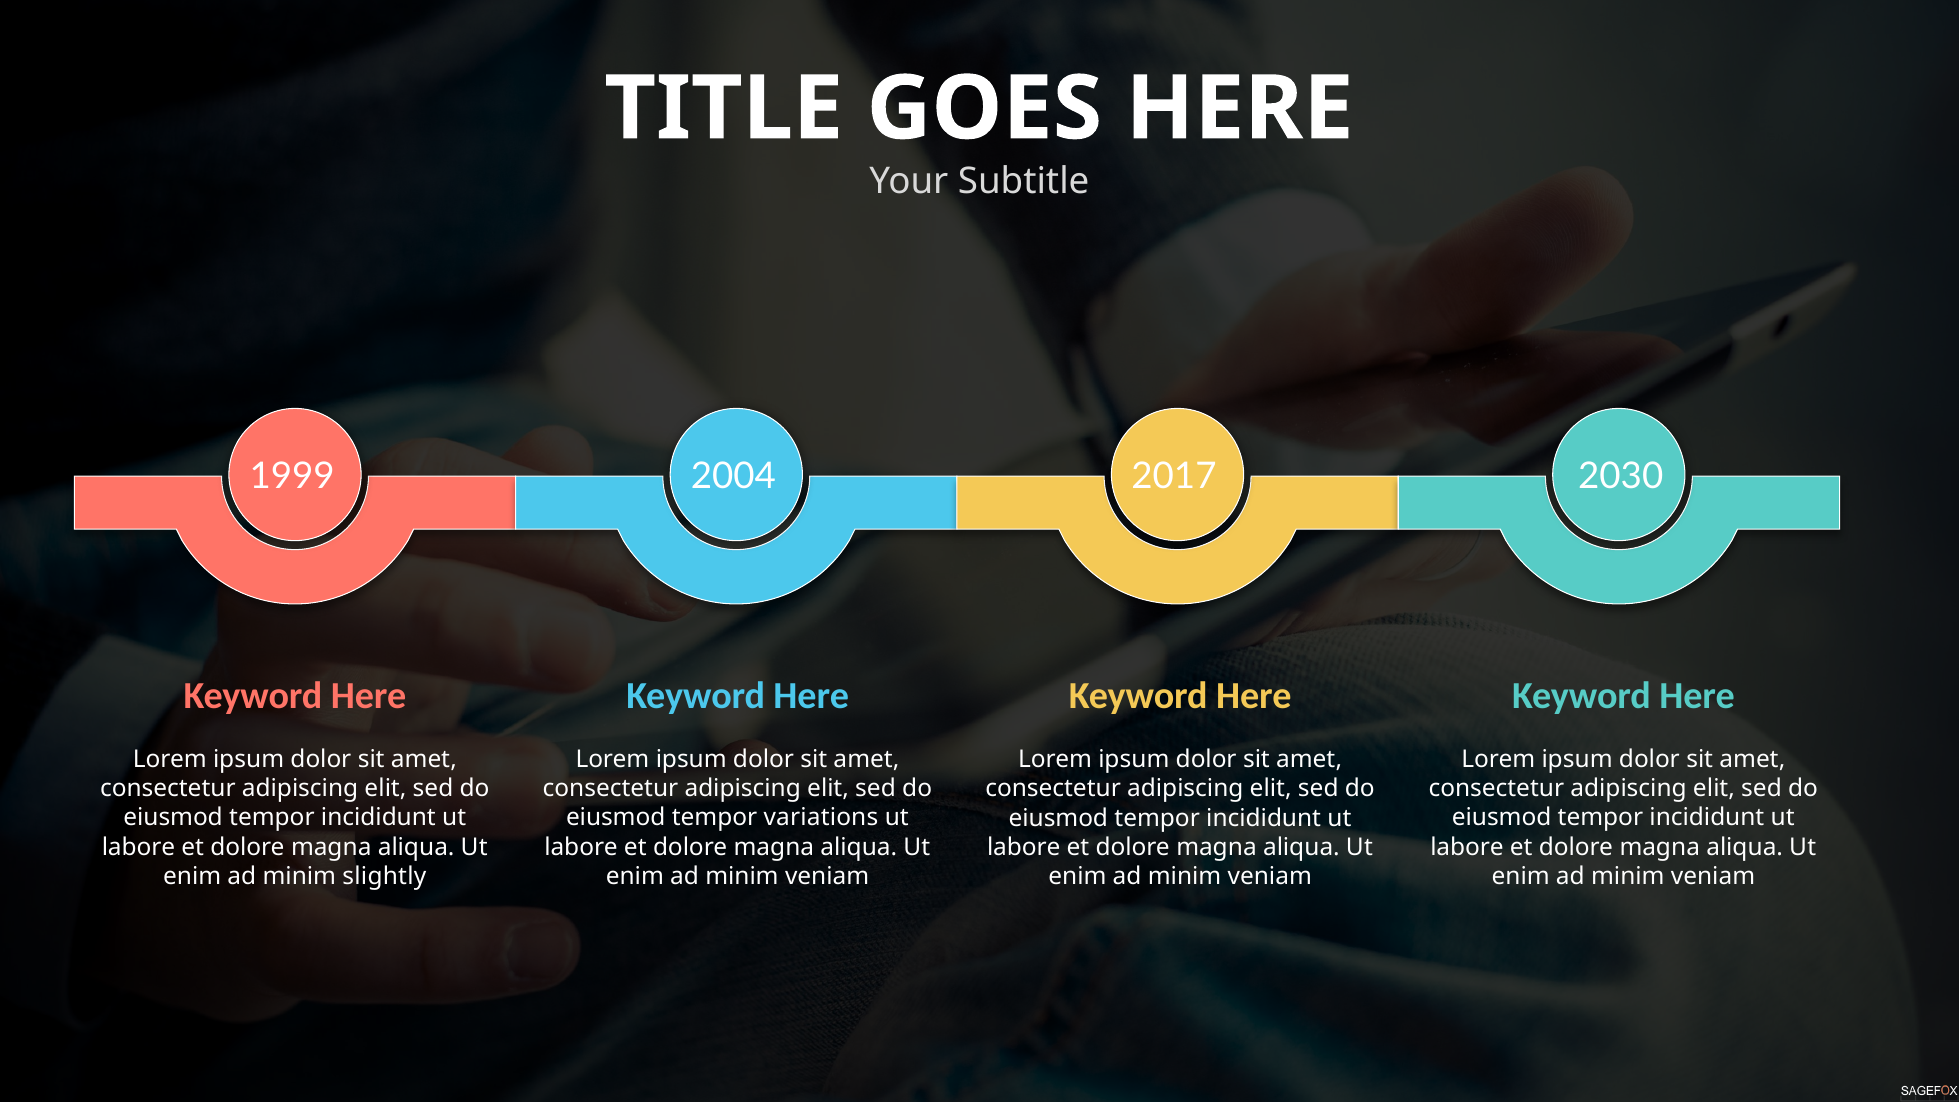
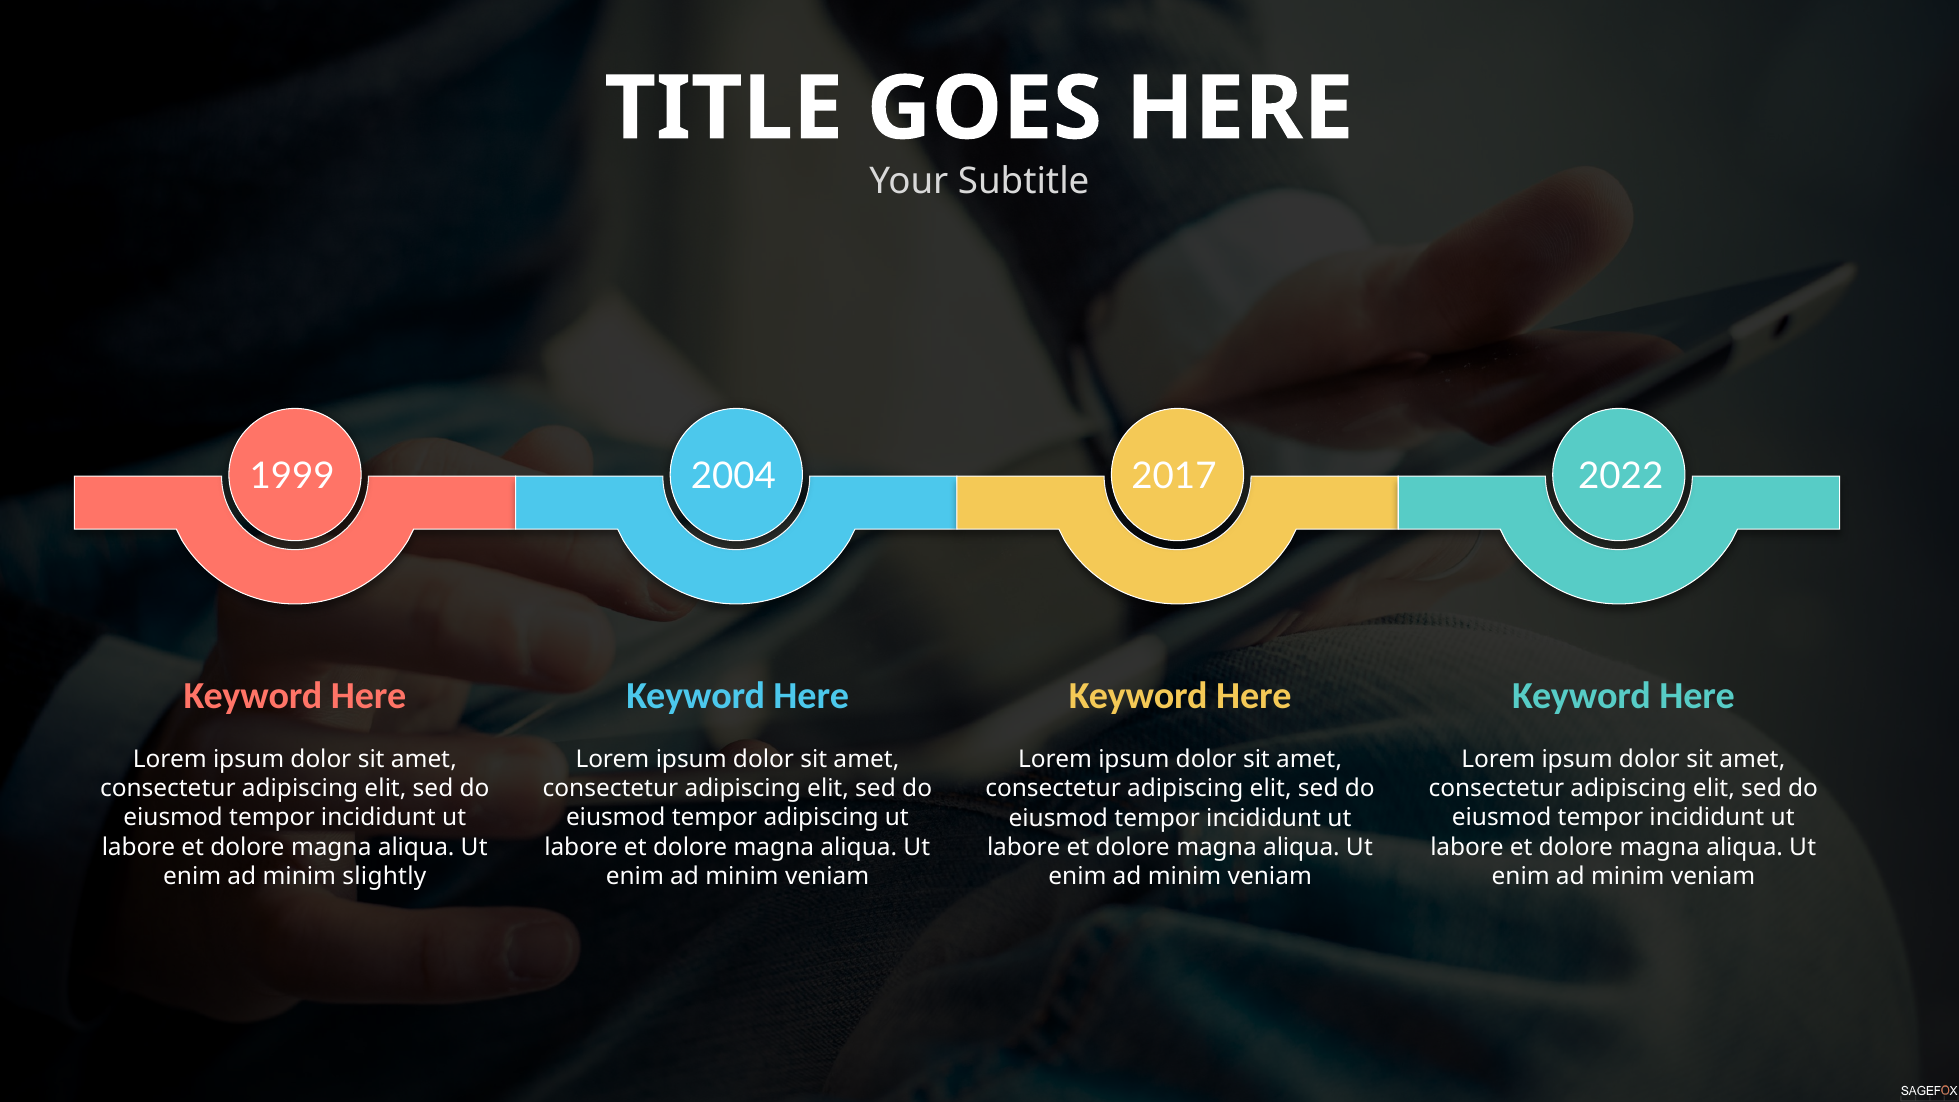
2030: 2030 -> 2022 (1621, 477)
tempor variations: variations -> adipiscing (821, 818)
